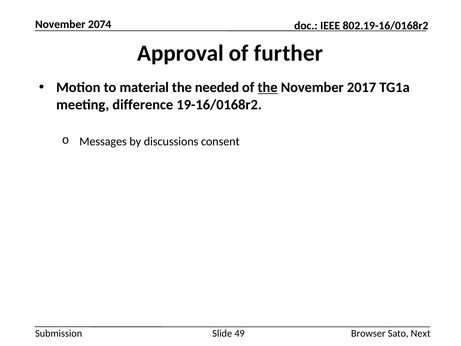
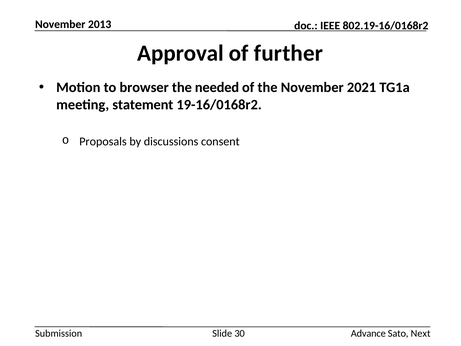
2074: 2074 -> 2013 (100, 24)
material: material -> browser (144, 87)
the underline: present -> none (268, 87)
2017: 2017 -> 2021 (362, 87)
difference: difference -> statement (143, 105)
Messages: Messages -> Proposals (103, 141)
49: 49 -> 30 (240, 333)
Browser: Browser -> Advance (368, 333)
